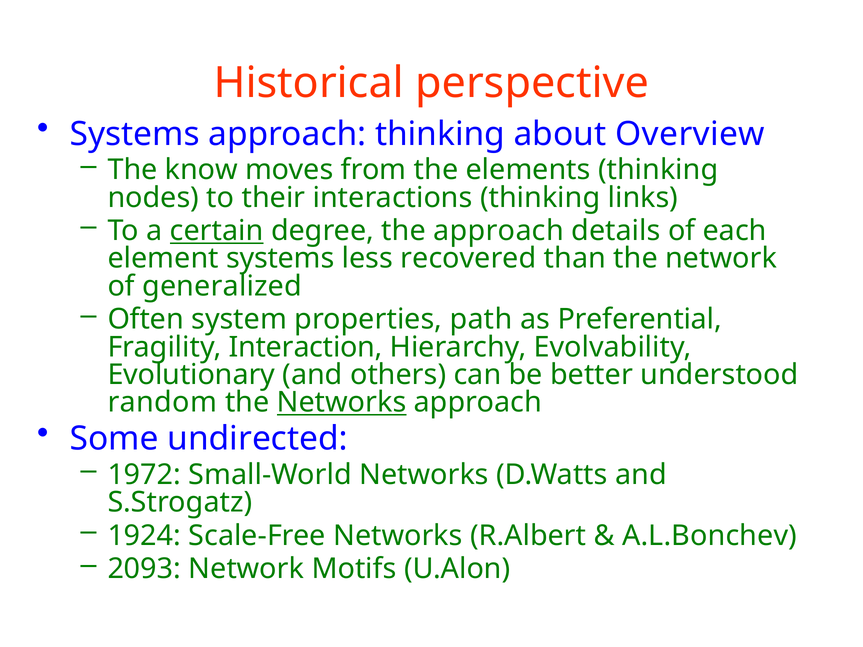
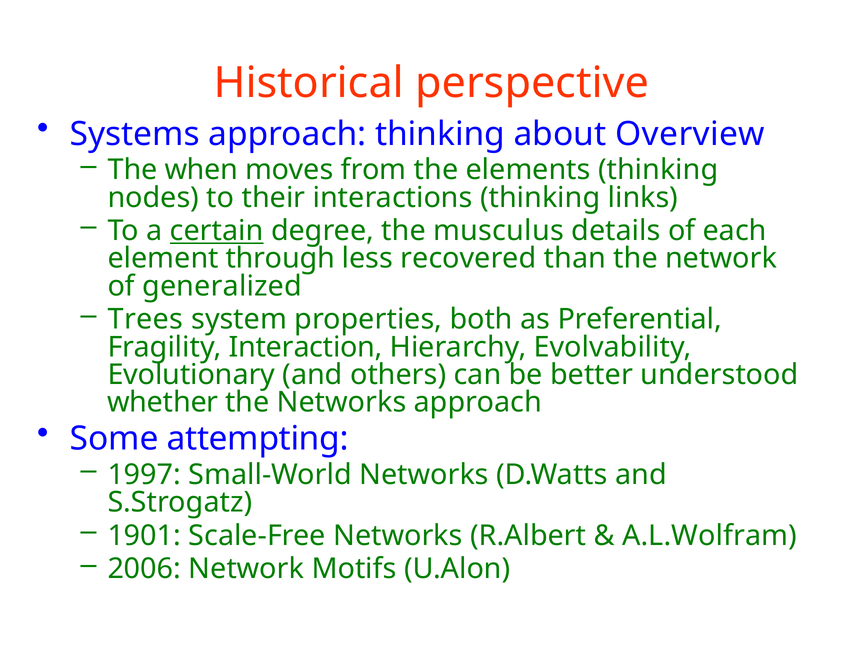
know: know -> when (201, 170)
the approach: approach -> musculus (499, 231)
element systems: systems -> through (280, 259)
Often: Often -> Trees (145, 320)
path: path -> both (481, 320)
random: random -> whether (163, 402)
Networks underline: present -> none (342, 402)
undirected: undirected -> attempting (258, 439)
1972: 1972 -> 1997 (144, 475)
1924: 1924 -> 1901 (144, 536)
A.L.Bonchev: A.L.Bonchev -> A.L.Wolfram (710, 536)
2093: 2093 -> 2006 (144, 569)
